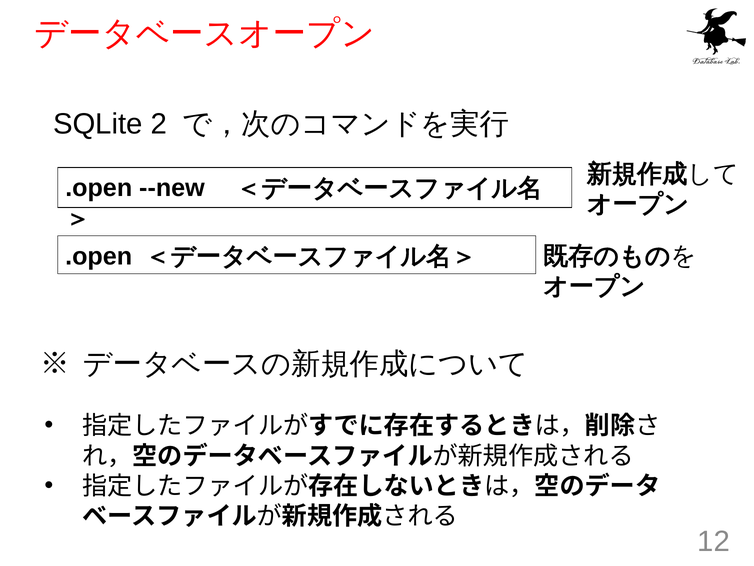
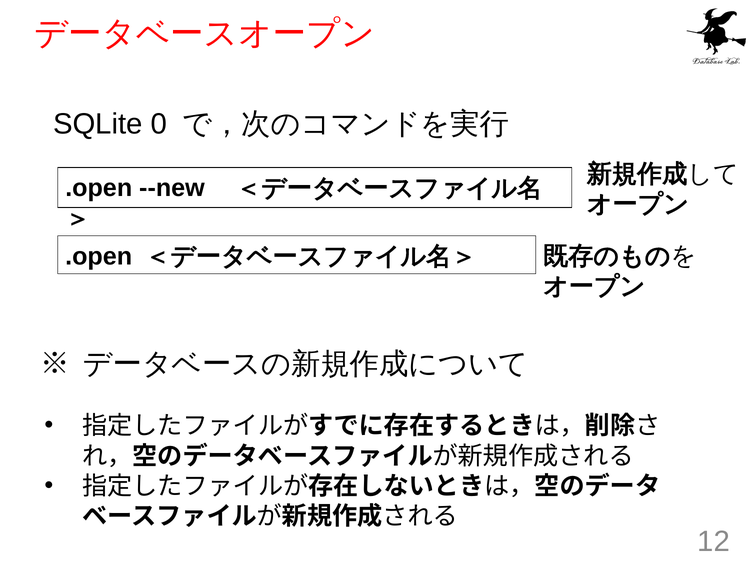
2: 2 -> 0 (159, 124)
